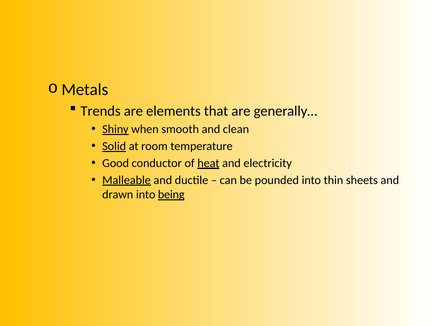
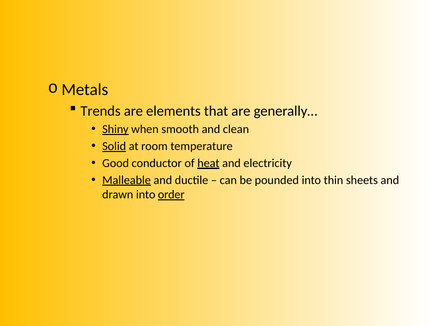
being: being -> order (171, 195)
